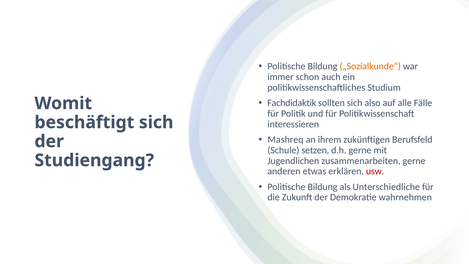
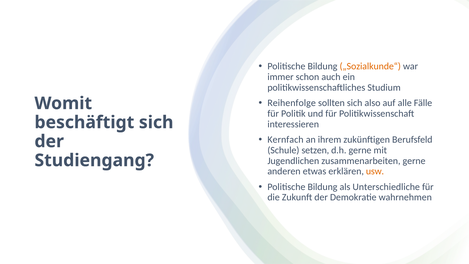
Fachdidaktik: Fachdidaktik -> Reihenfolge (292, 103)
Mashreq: Mashreq -> Kernfach (286, 140)
usw colour: red -> orange (375, 171)
